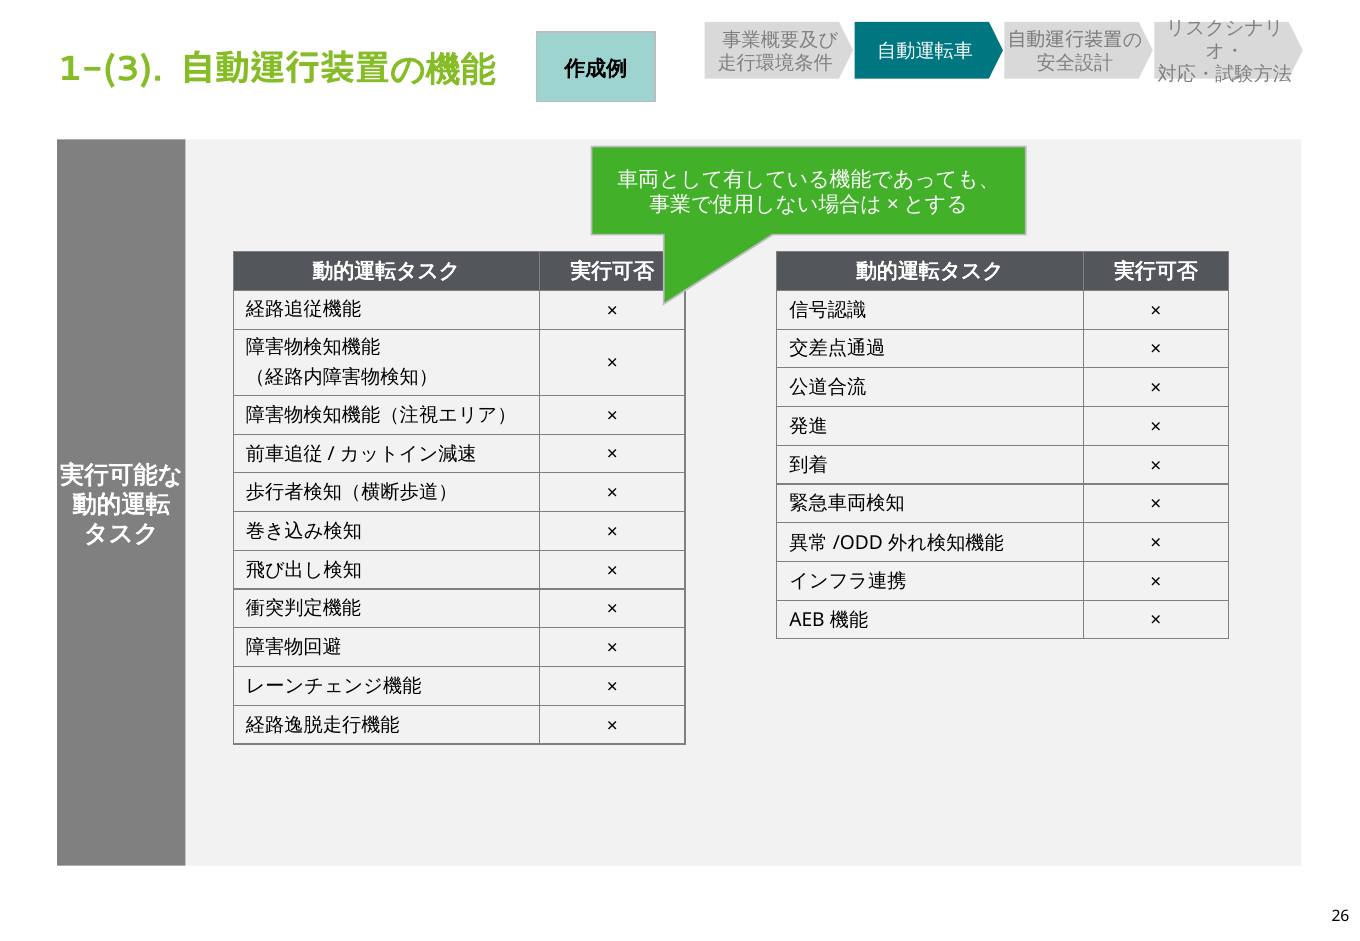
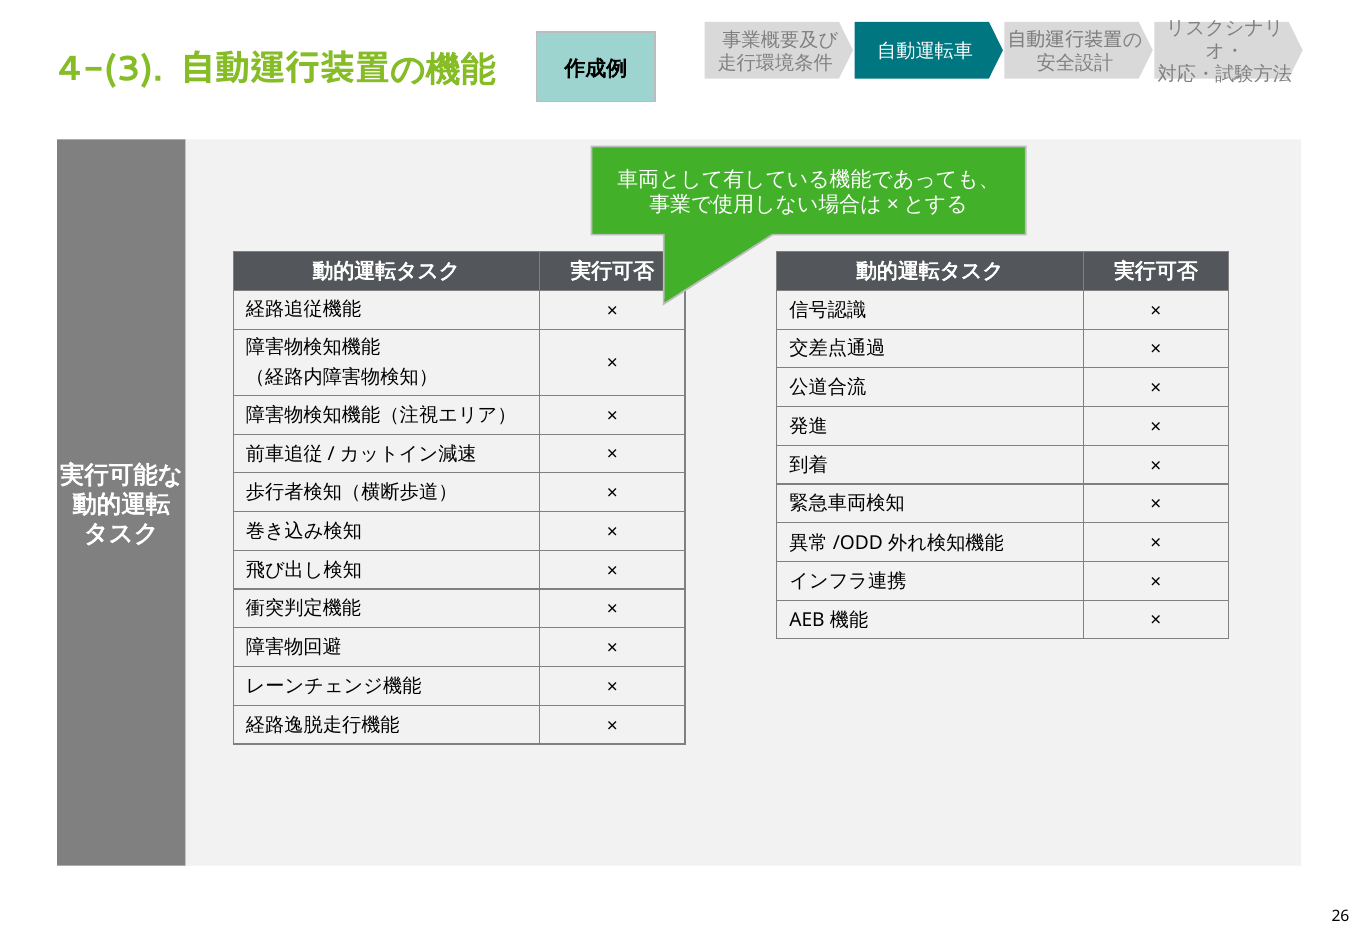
1-(3: 1-(3 -> 4-(3 (110, 69)
